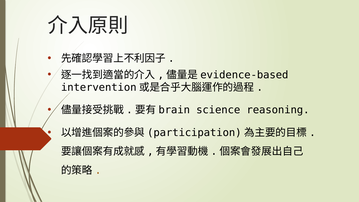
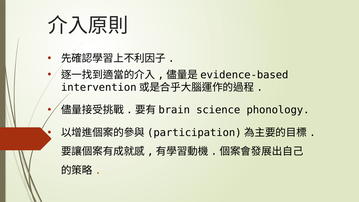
reasoning: reasoning -> phonology (278, 110)
